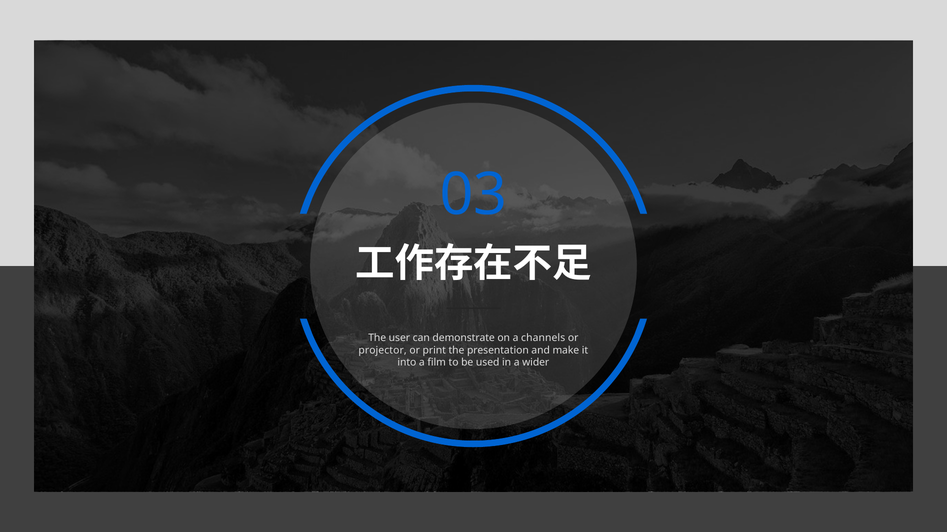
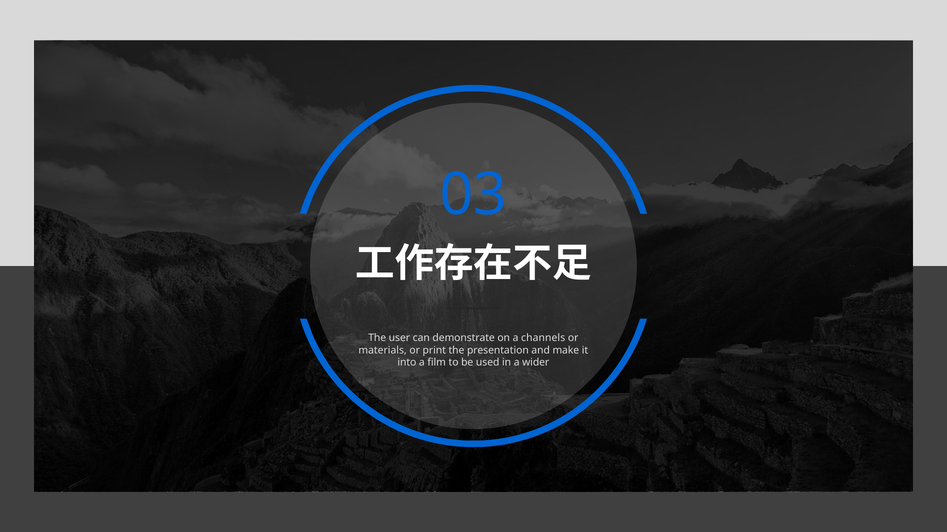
projector: projector -> materials (383, 351)
